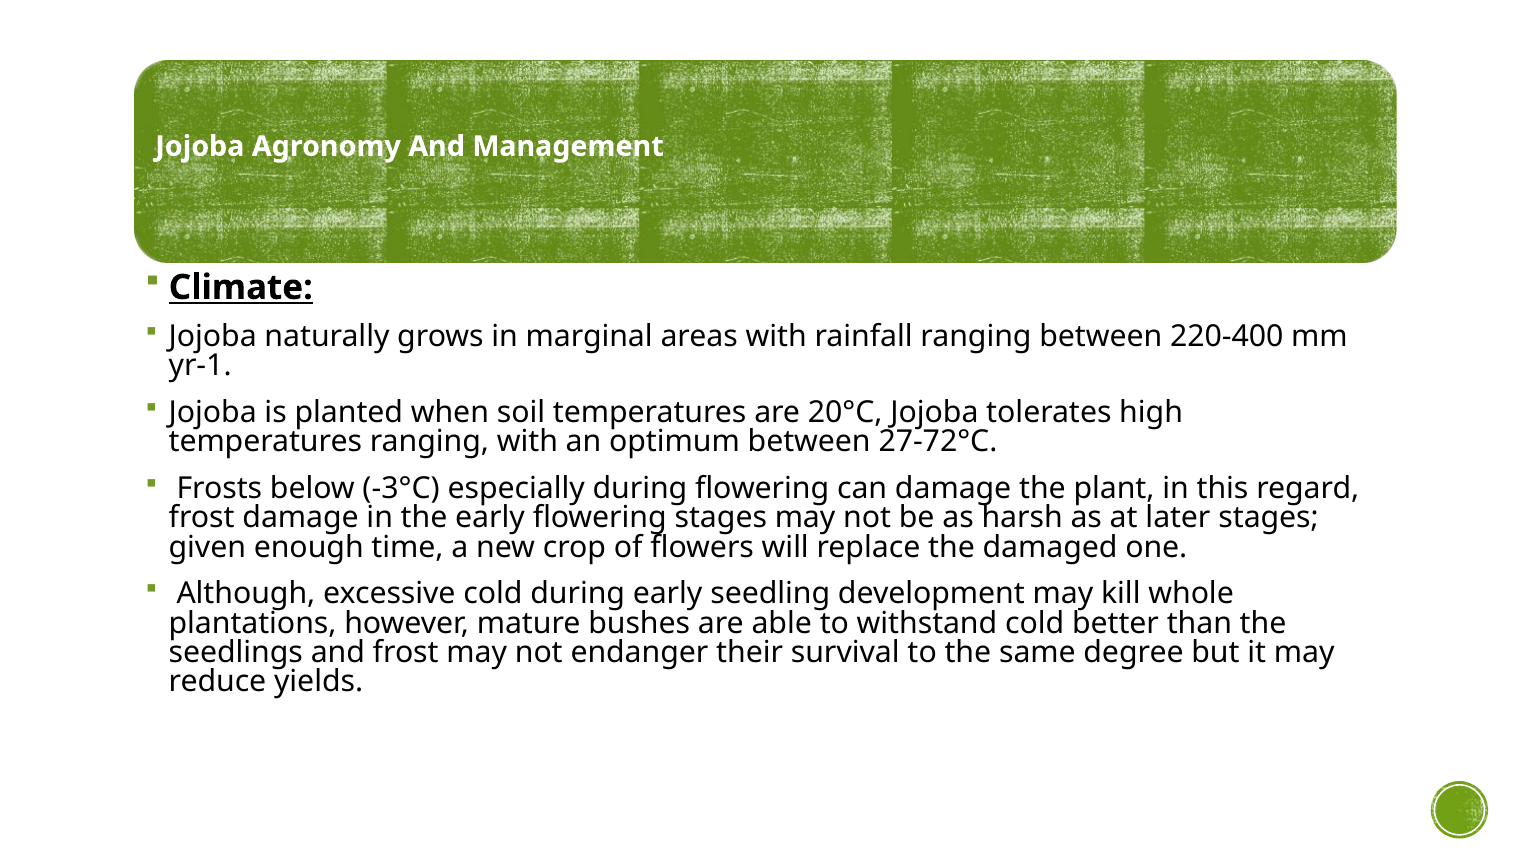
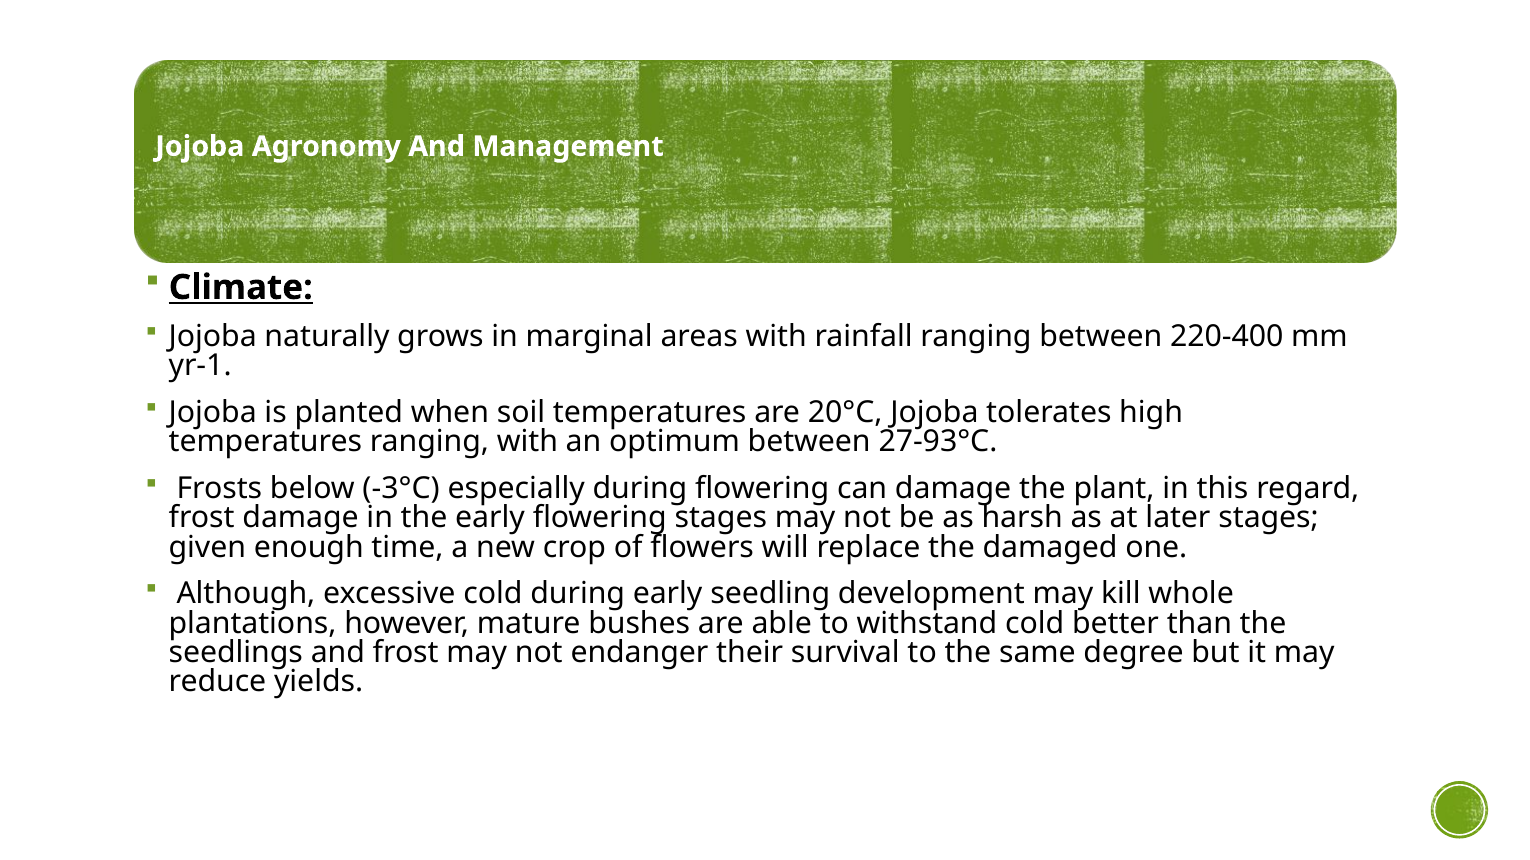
27-72°C: 27-72°C -> 27-93°C (938, 442)
